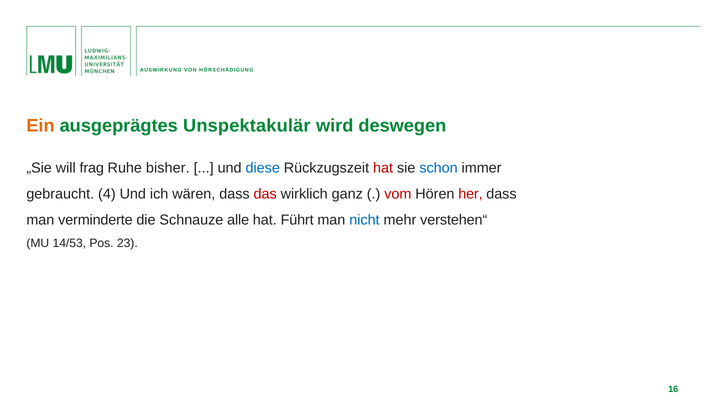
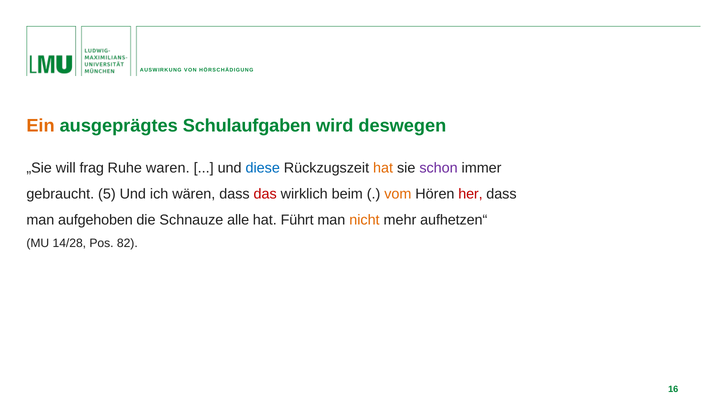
Unspektakulär: Unspektakulär -> Schulaufgaben (247, 126)
bisher: bisher -> waren (168, 168)
hat colour: red -> orange (383, 168)
schon colour: blue -> purple (439, 168)
4: 4 -> 5 (107, 194)
ganz: ganz -> beim (347, 194)
vom colour: red -> orange (398, 194)
verminderte: verminderte -> aufgehoben (95, 220)
nicht colour: blue -> orange (364, 220)
verstehen“: verstehen“ -> aufhetzen“ (454, 220)
14/53: 14/53 -> 14/28 (69, 243)
23: 23 -> 82 (127, 243)
